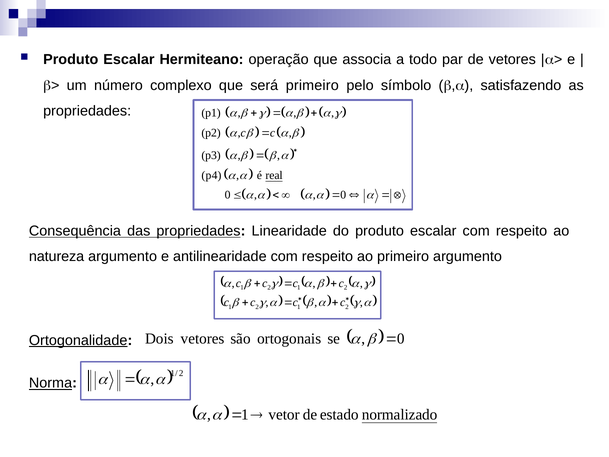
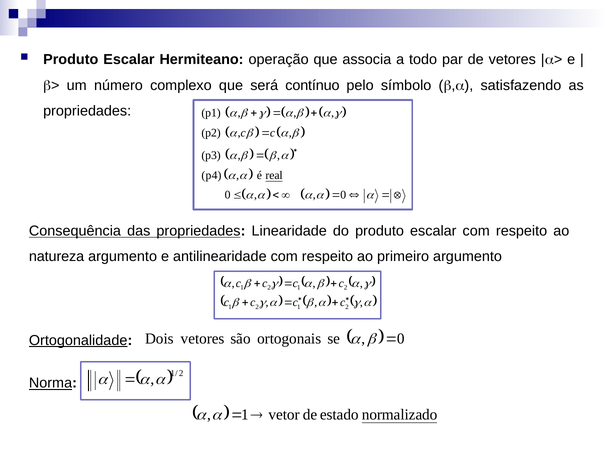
será primeiro: primeiro -> contínuo (312, 85)
